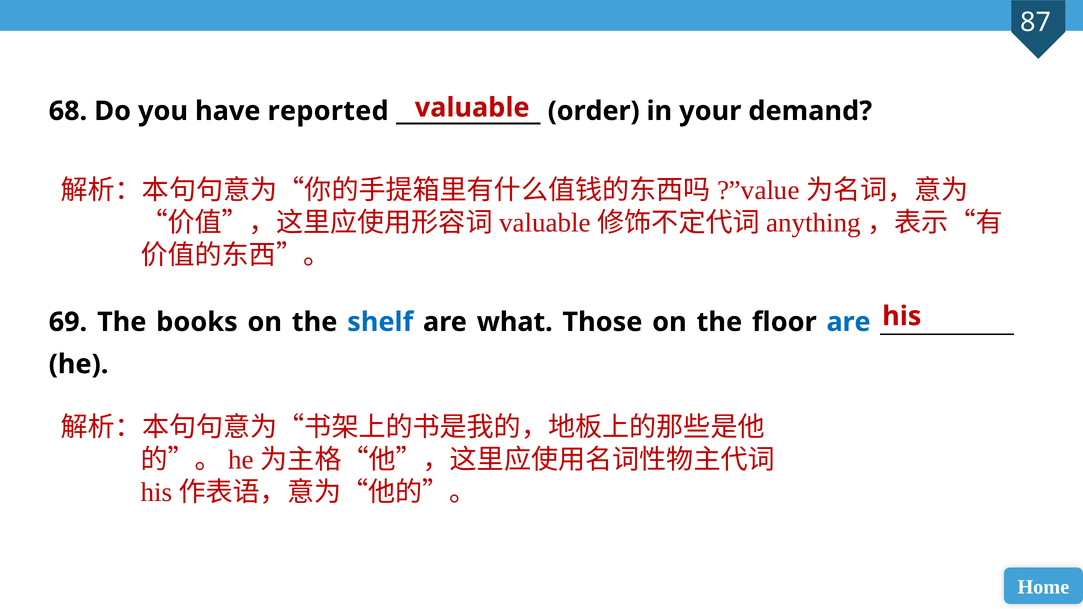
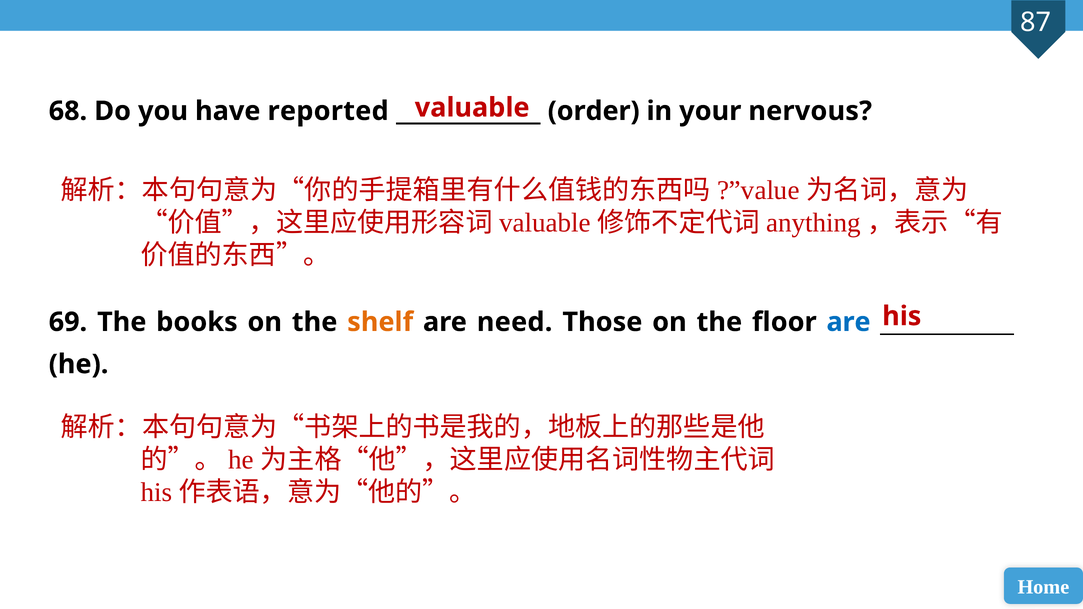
demand: demand -> nervous (810, 111)
shelf colour: blue -> orange (380, 322)
what: what -> need (515, 322)
